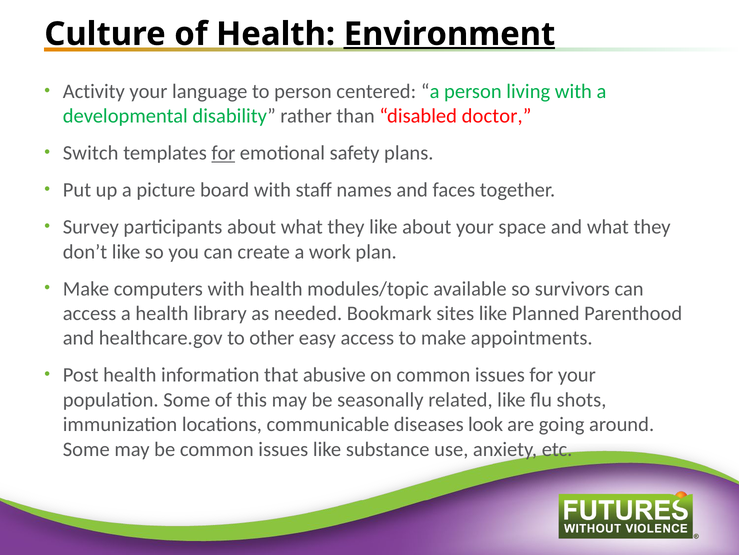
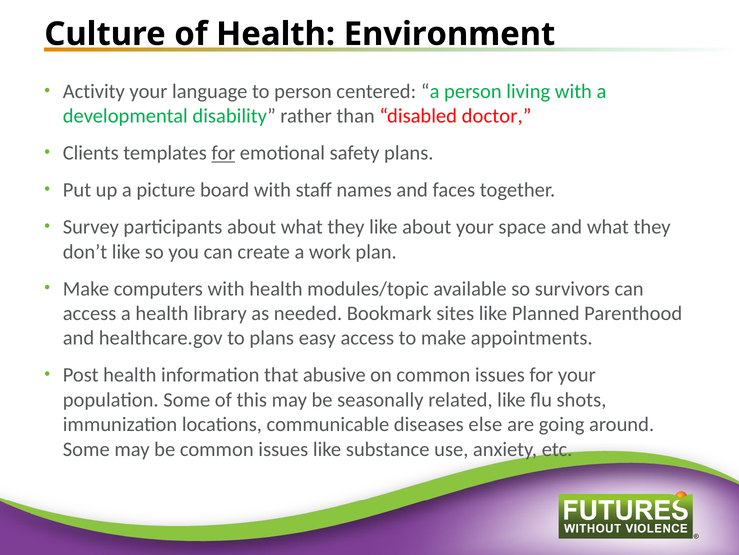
Environment underline: present -> none (449, 34)
Switch: Switch -> Clients (91, 153)
to other: other -> plans (272, 338)
look: look -> else (485, 424)
